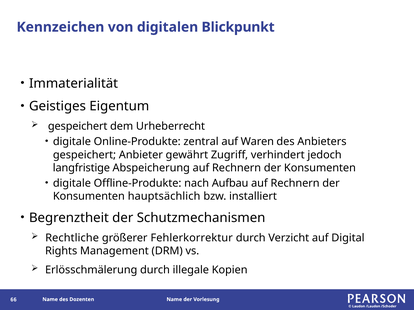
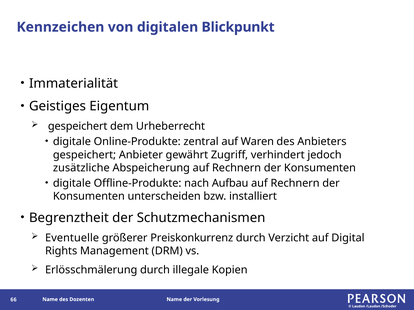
langfristige: langfristige -> zusätzliche (81, 168)
hauptsächlich: hauptsächlich -> unterscheiden (164, 197)
Rechtliche: Rechtliche -> Eventuelle (72, 238)
Fehlerkorrektur: Fehlerkorrektur -> Preiskonkurrenz (192, 238)
